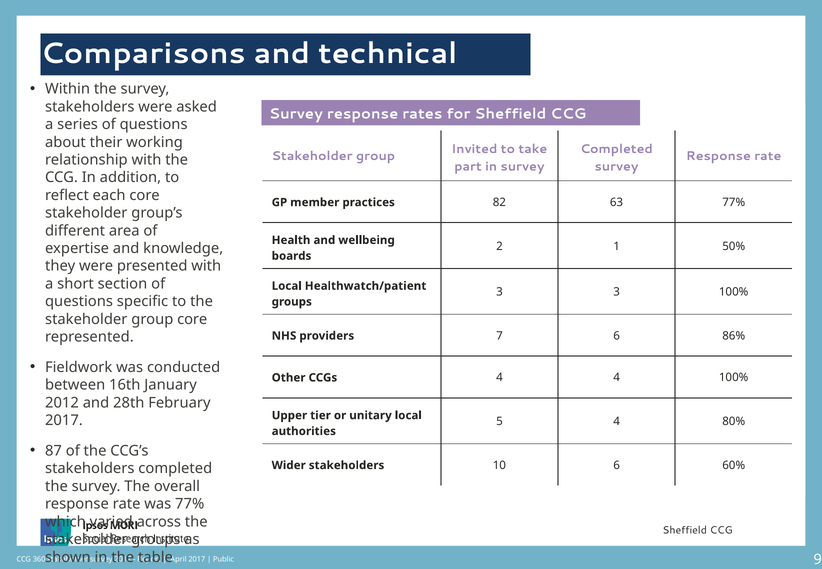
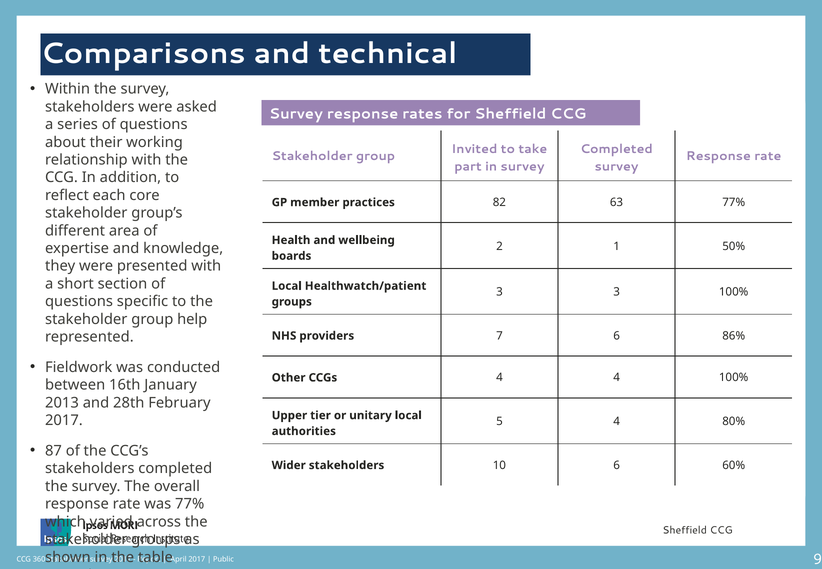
group core: core -> help (192, 319)
2012: 2012 -> 2013 (62, 403)
